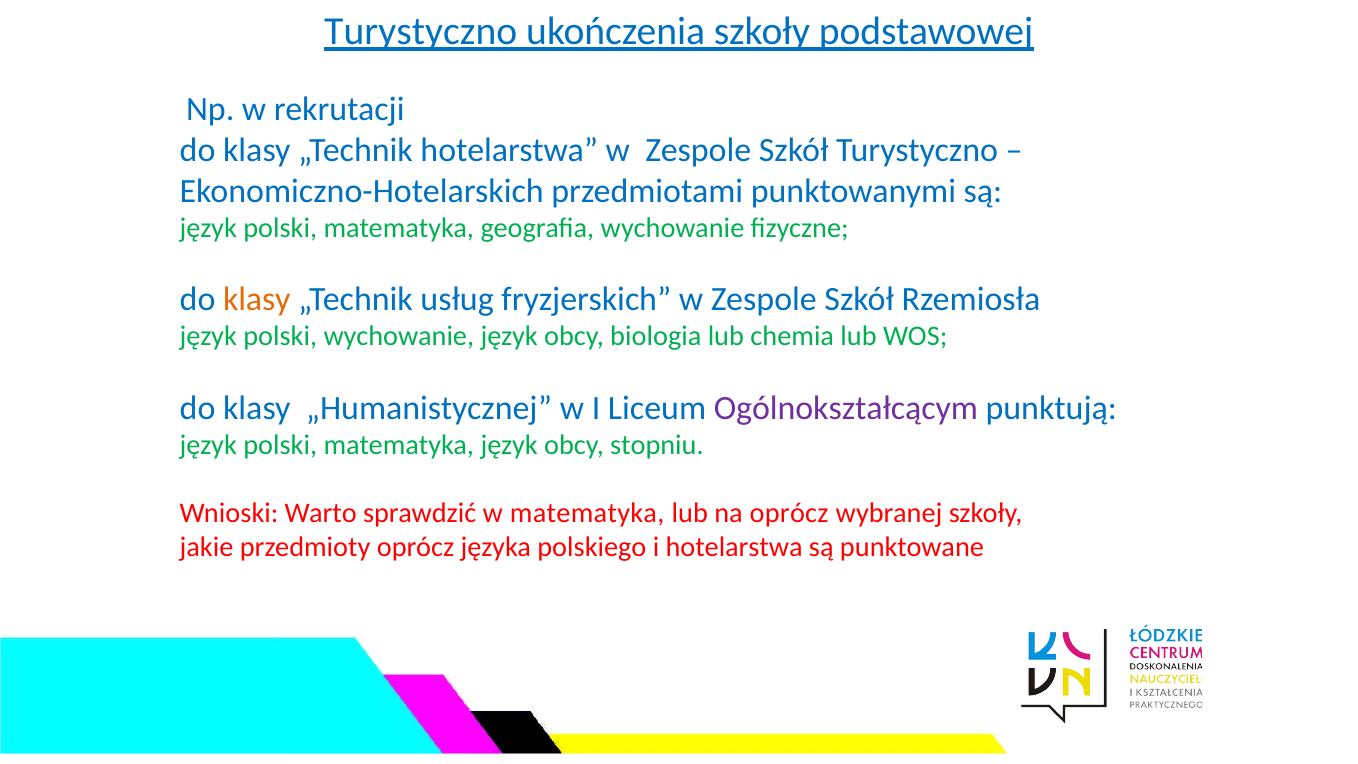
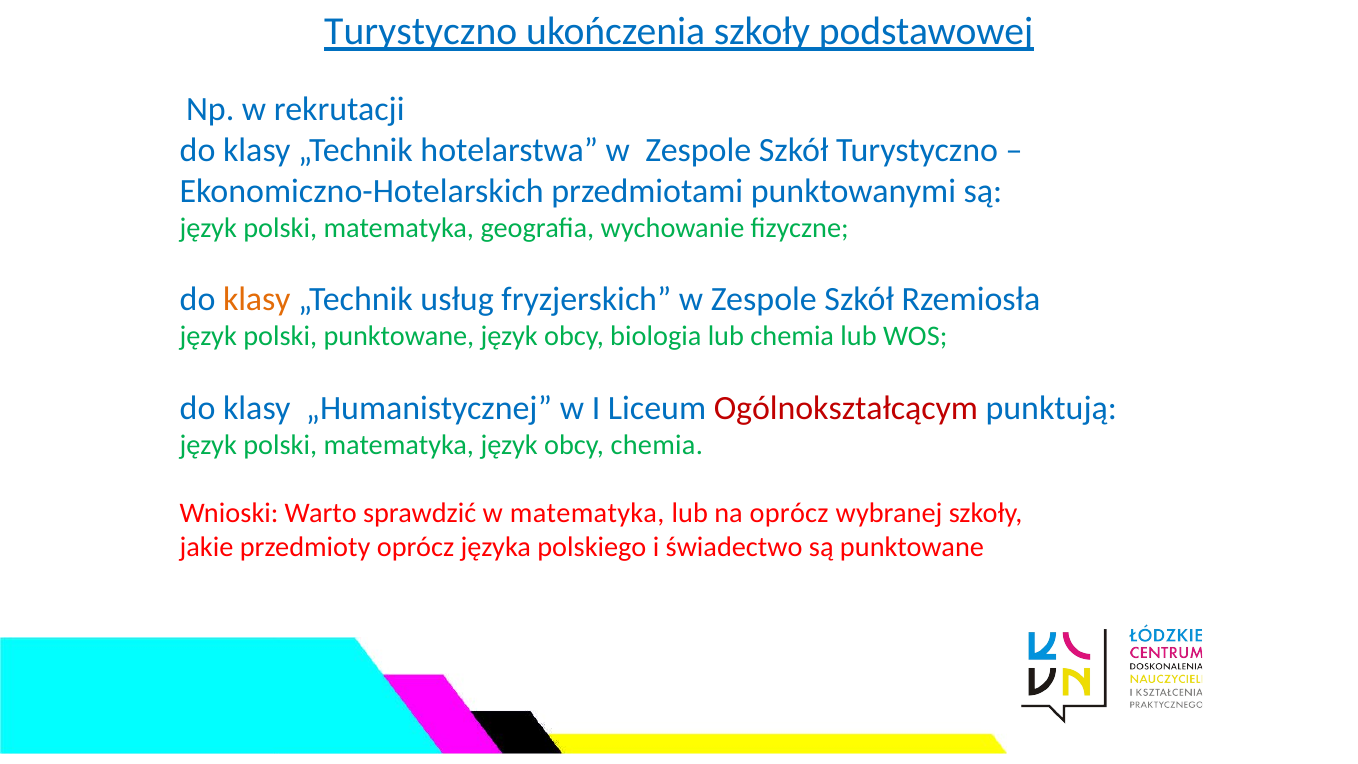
polski wychowanie: wychowanie -> punktowane (399, 336)
Ogólnokształcącym colour: purple -> red (846, 408)
obcy stopniu: stopniu -> chemia (657, 445)
i hotelarstwa: hotelarstwa -> świadectwo (734, 547)
